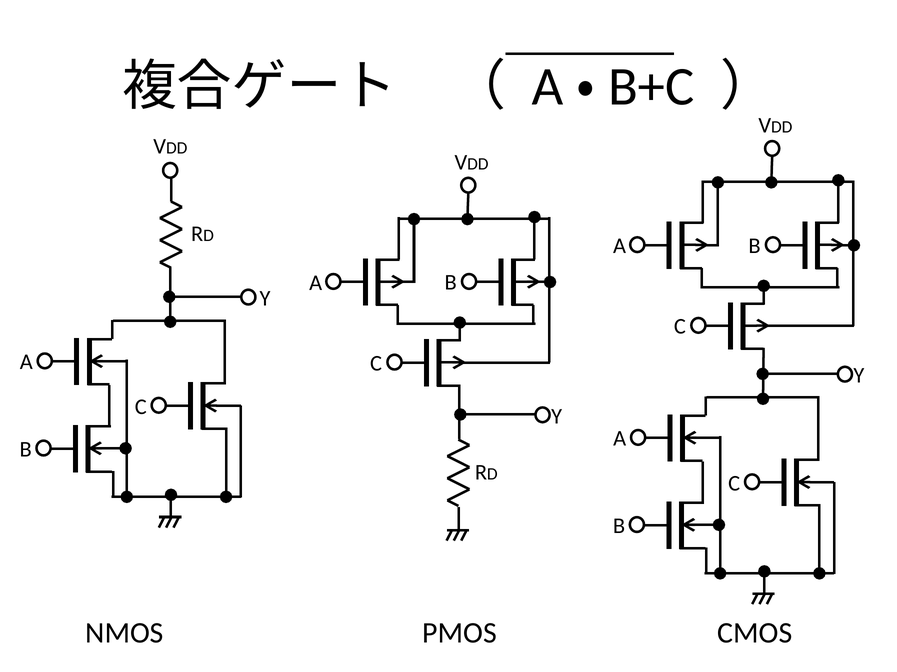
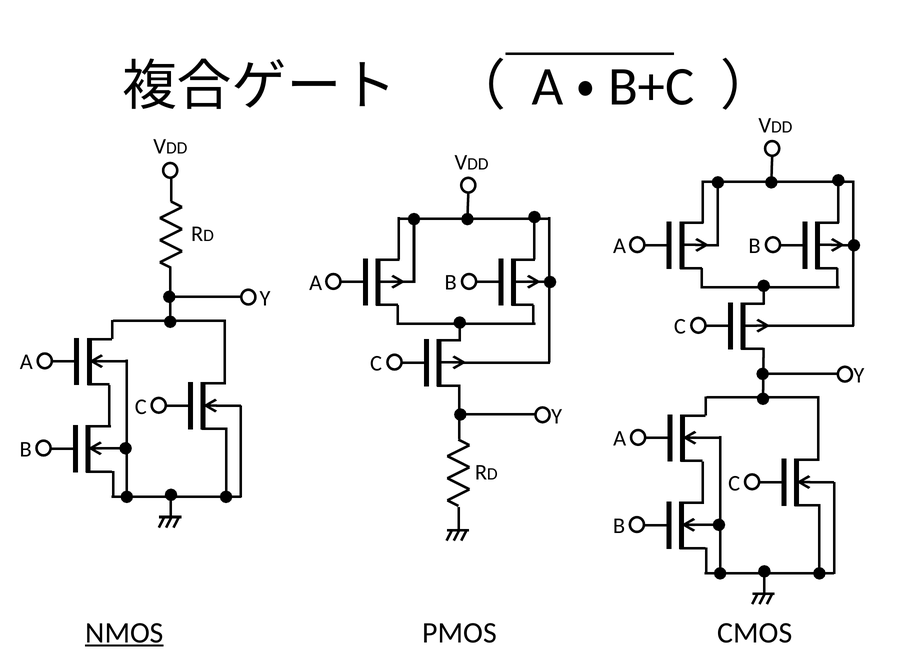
NMOS underline: none -> present (124, 633)
